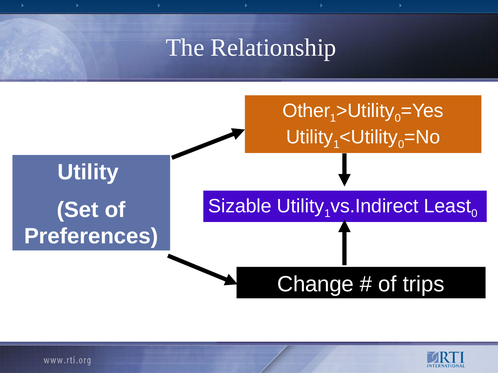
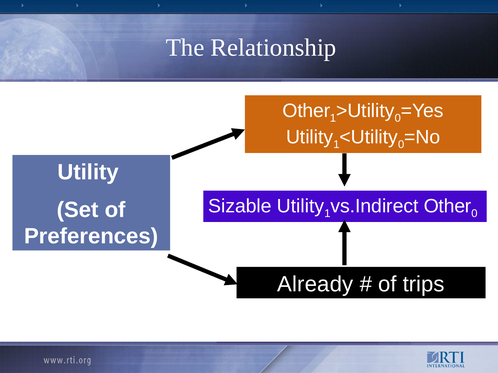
Least: Least -> Other (448, 206)
Change: Change -> Already (315, 285)
